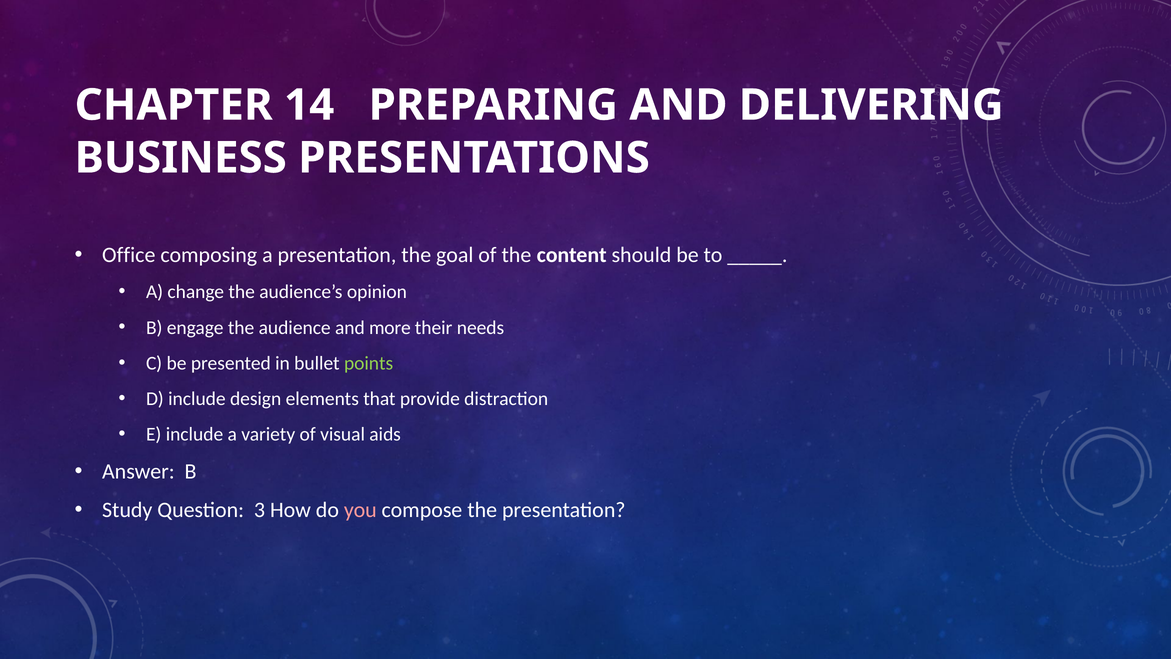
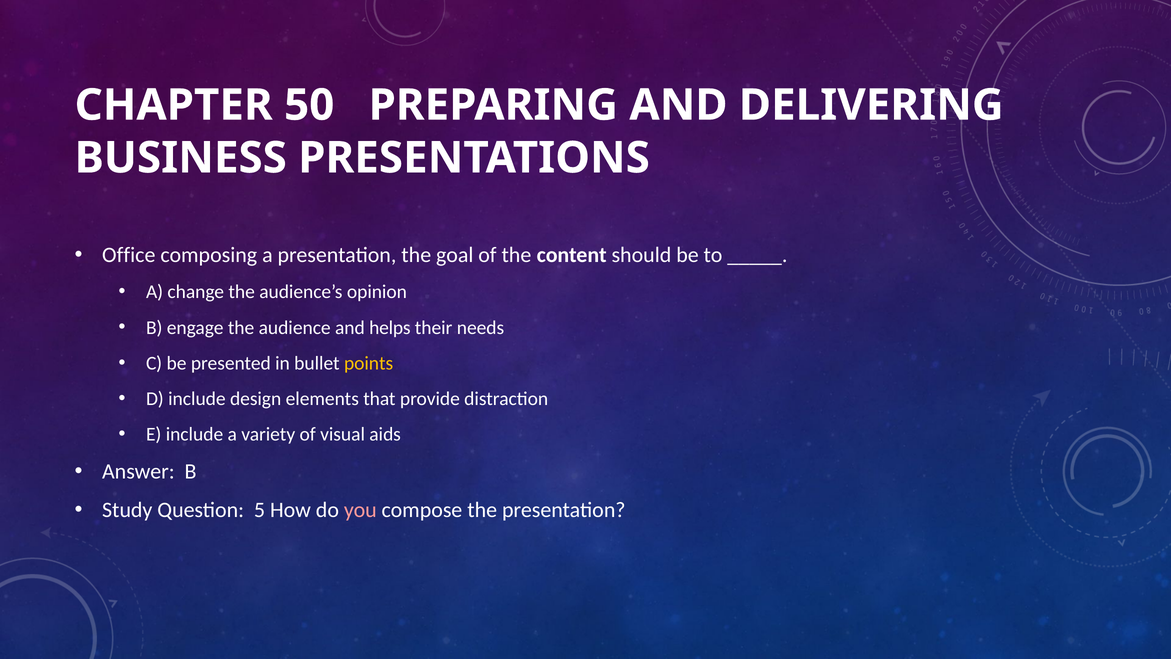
14: 14 -> 50 (309, 105)
more: more -> helps (390, 327)
points colour: light green -> yellow (369, 363)
3: 3 -> 5 (260, 510)
